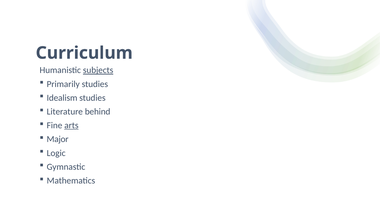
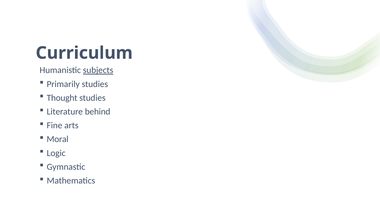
Idealism: Idealism -> Thought (62, 98)
arts underline: present -> none (71, 125)
Major: Major -> Moral (58, 139)
